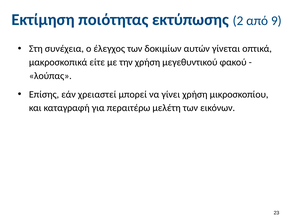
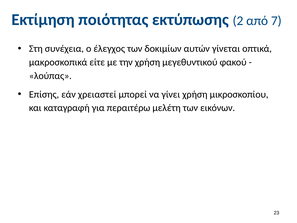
9: 9 -> 7 (276, 21)
